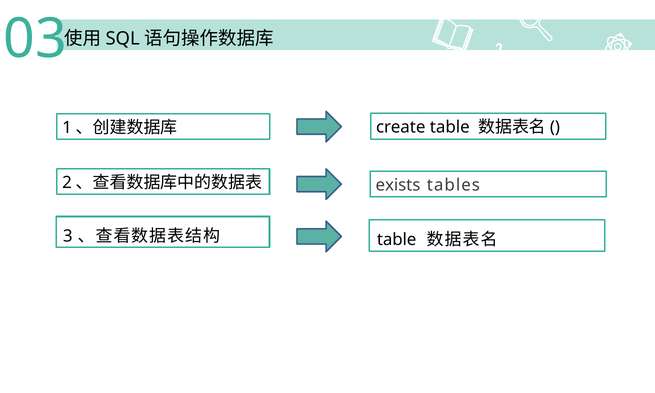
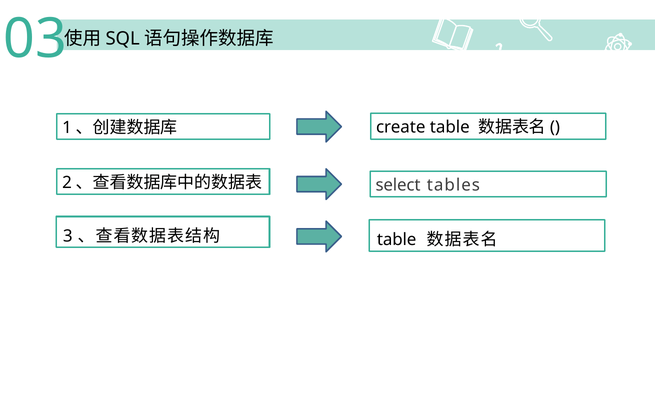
exists: exists -> select (398, 185)
